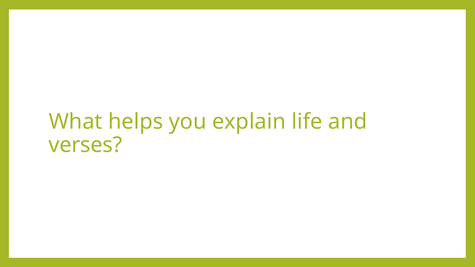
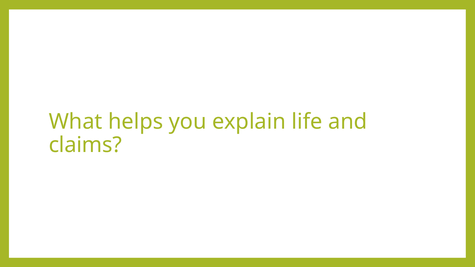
verses: verses -> claims (85, 145)
